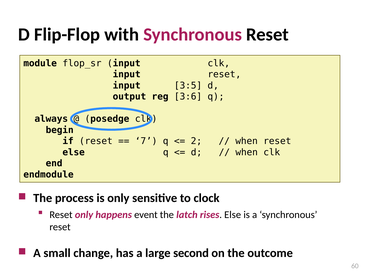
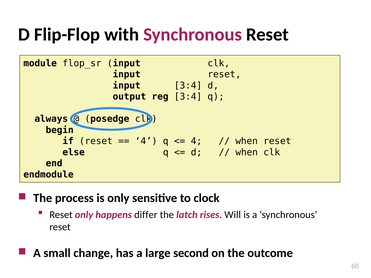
input 3:5: 3:5 -> 3:4 (188, 86)
reg 3:6: 3:6 -> 3:4 (188, 97)
7: 7 -> 4 (146, 141)
2: 2 -> 4 (196, 141)
event: event -> differ (146, 215)
rises Else: Else -> Will (233, 215)
